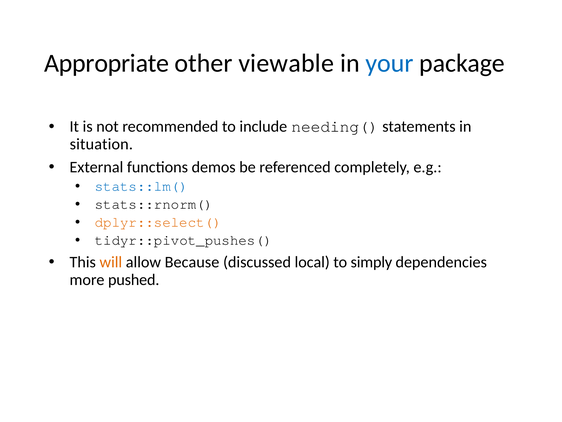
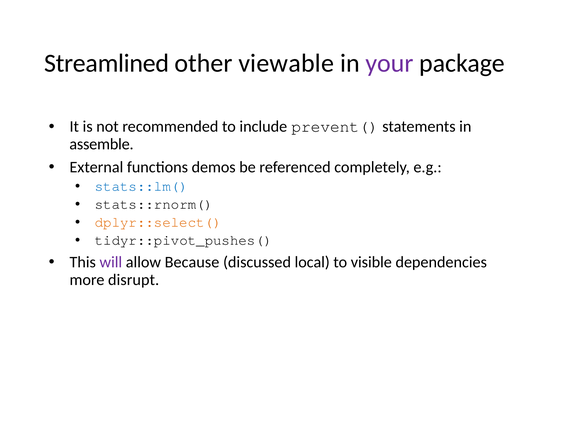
Appropriate: Appropriate -> Streamlined (107, 63)
your colour: blue -> purple (389, 63)
needing(: needing( -> prevent( (335, 126)
situation: situation -> assemble (101, 144)
will colour: orange -> purple (111, 262)
simply: simply -> visible (371, 262)
pushed: pushed -> disrupt (134, 279)
